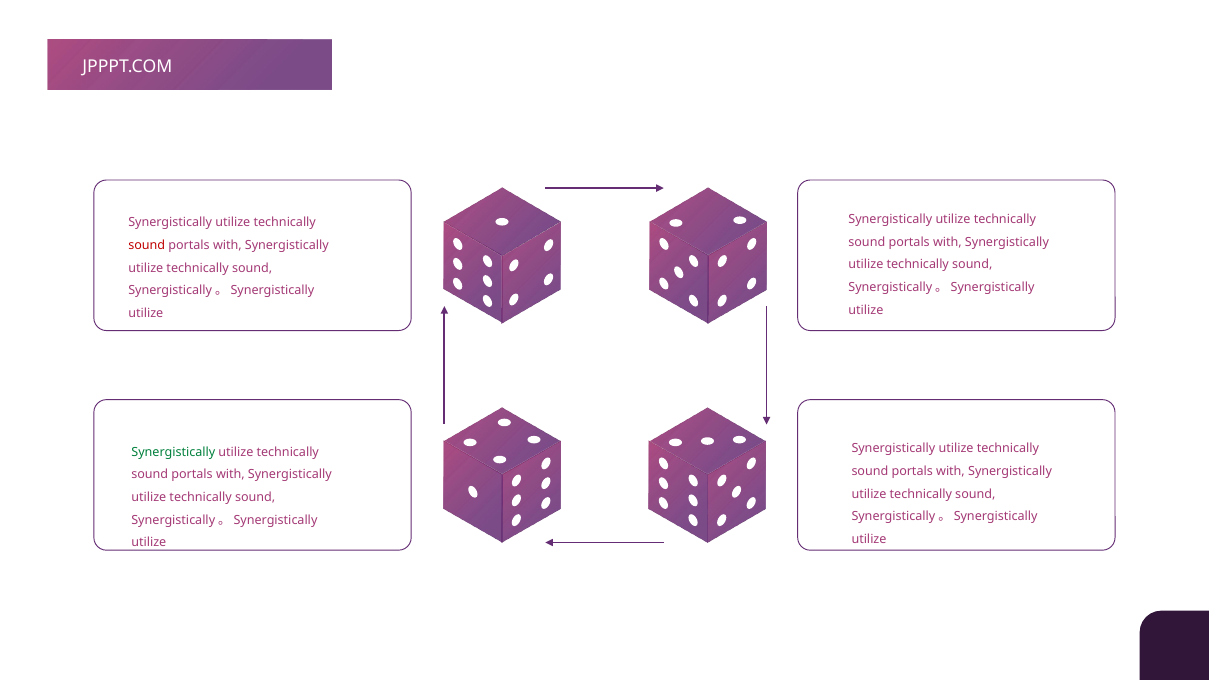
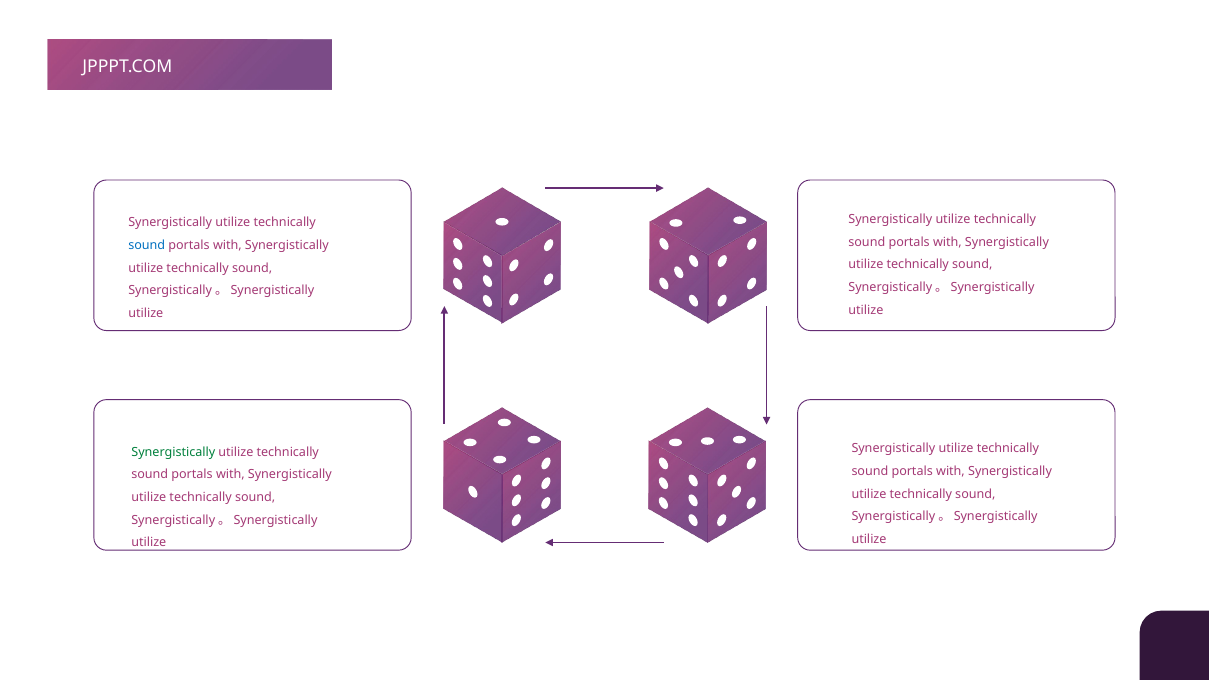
sound colour: red -> blue (147, 245)
